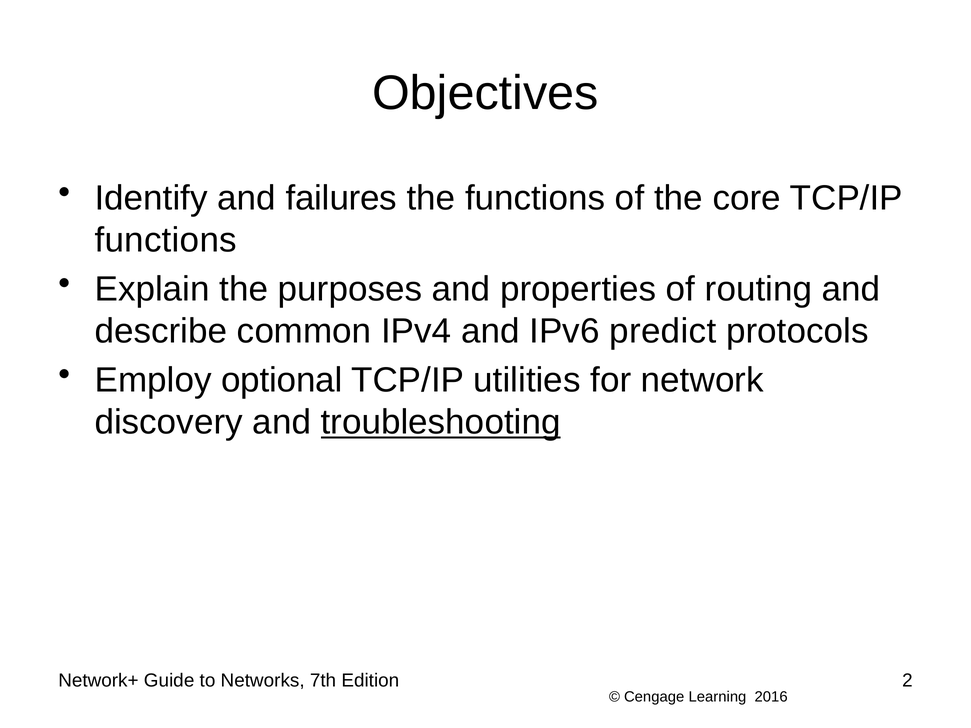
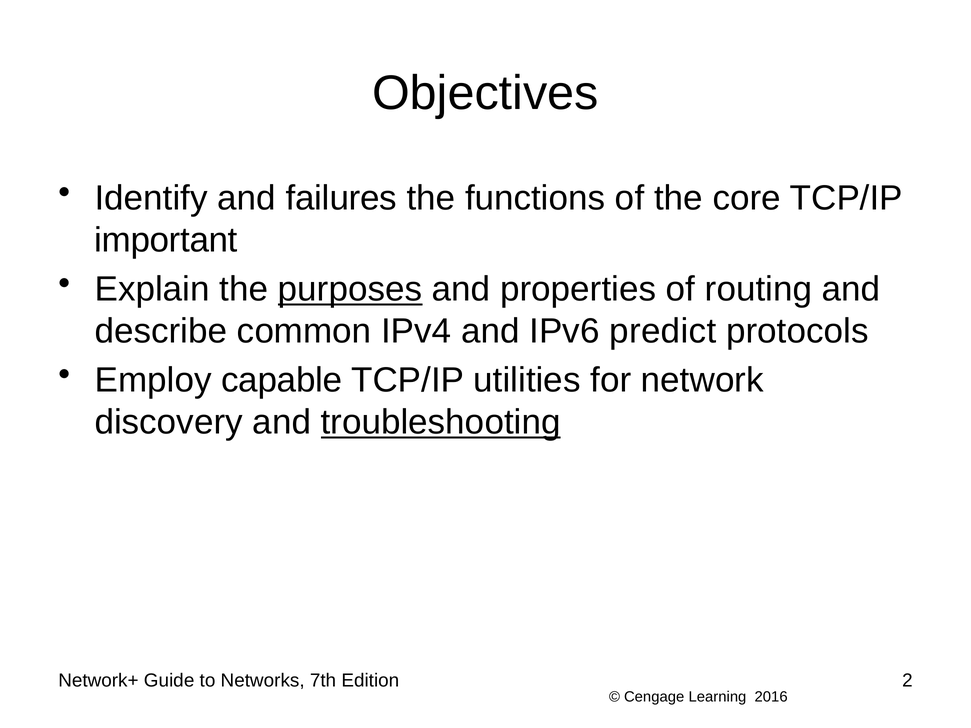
functions: functions -> important (166, 240)
purposes underline: none -> present (350, 289)
optional: optional -> capable (282, 380)
